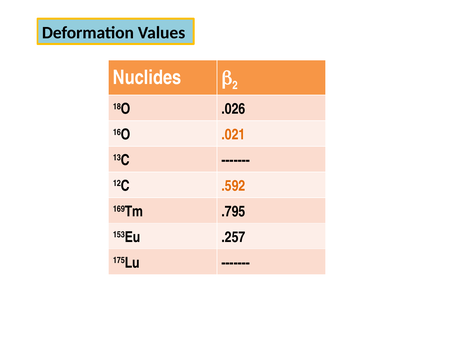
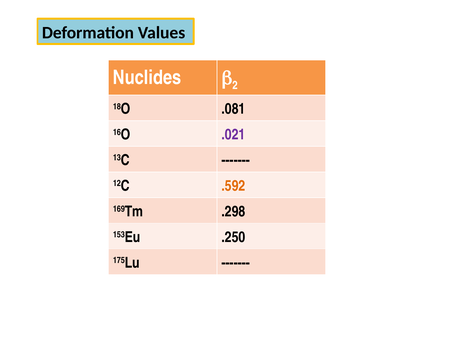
.026: .026 -> .081 (233, 109)
.021 colour: orange -> purple (233, 134)
.795: .795 -> .298 (233, 211)
.257: .257 -> .250 (233, 237)
